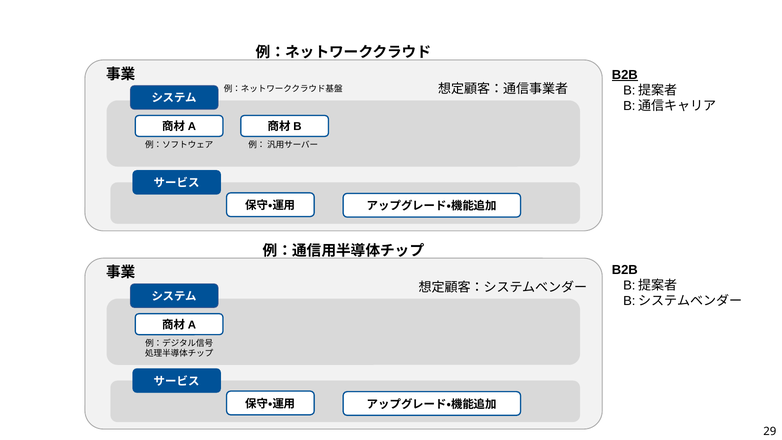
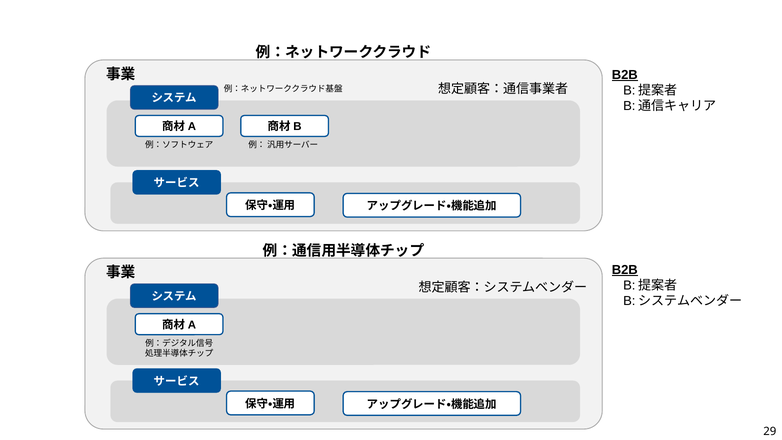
B2B underline: none -> present (625, 270)
